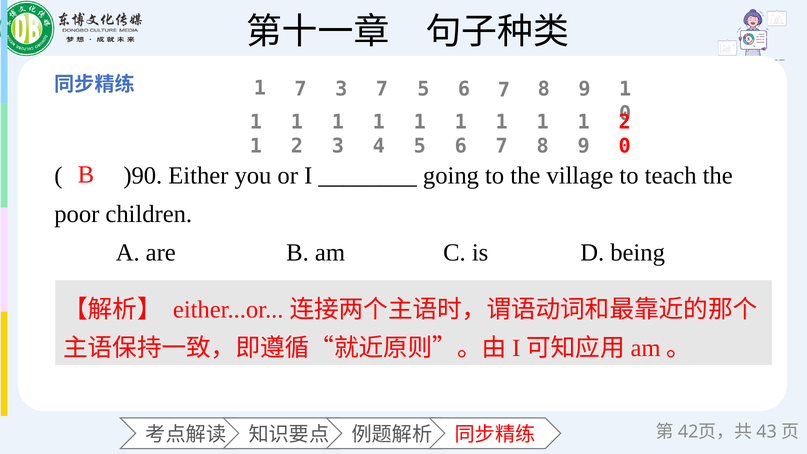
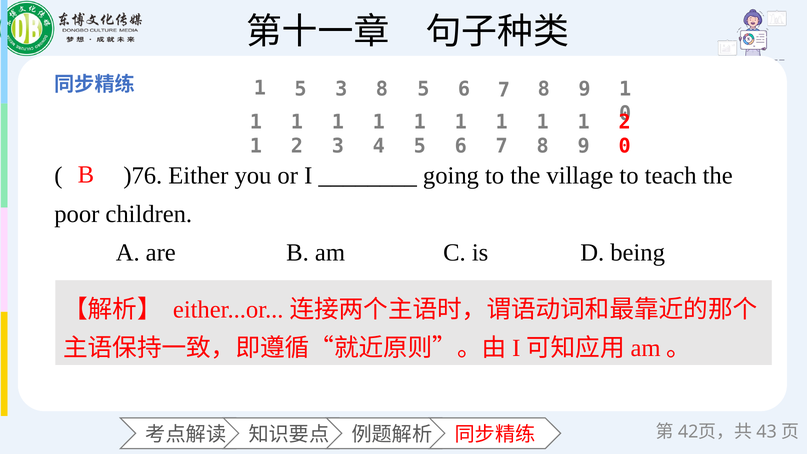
7: 7 -> 5 (301, 89)
3 7: 7 -> 8 (382, 89)
)90: )90 -> )76 (143, 176)
